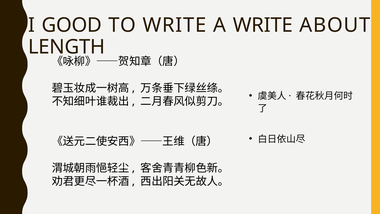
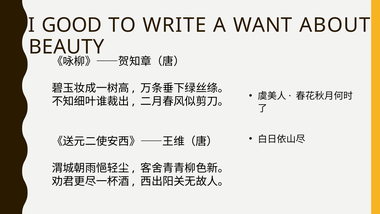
A WRITE: WRITE -> WANT (263, 25)
LENGTH: LENGTH -> BEAUTY (66, 47)
